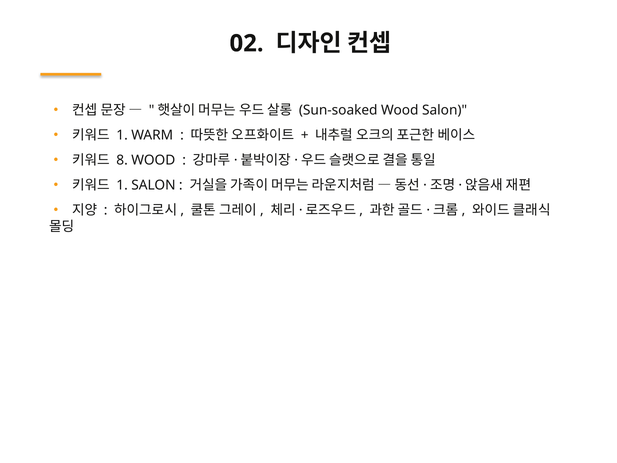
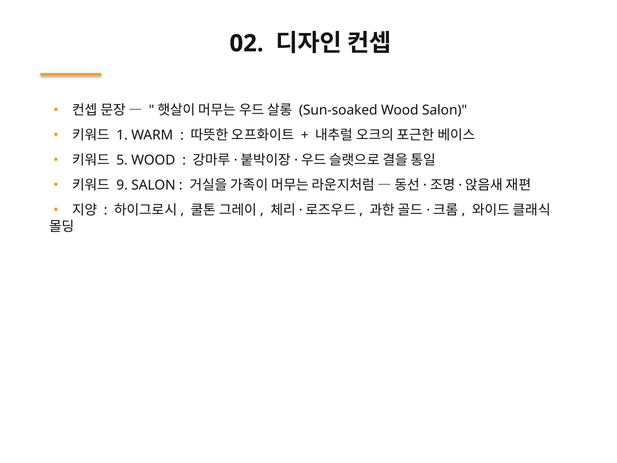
8: 8 -> 5 (122, 160)
1: 1 -> 9 (122, 185)
